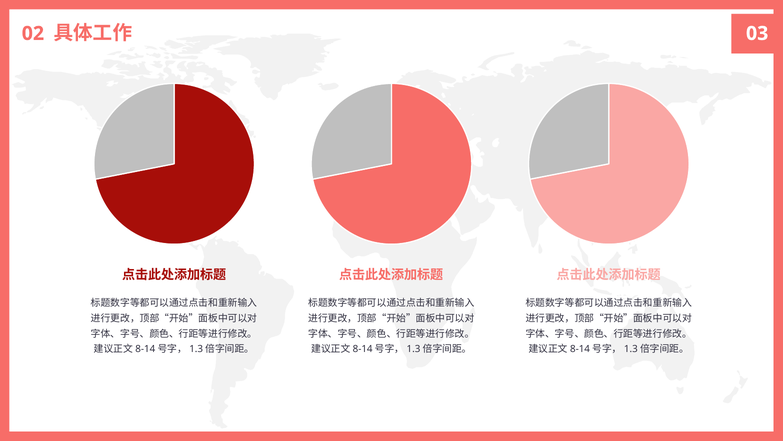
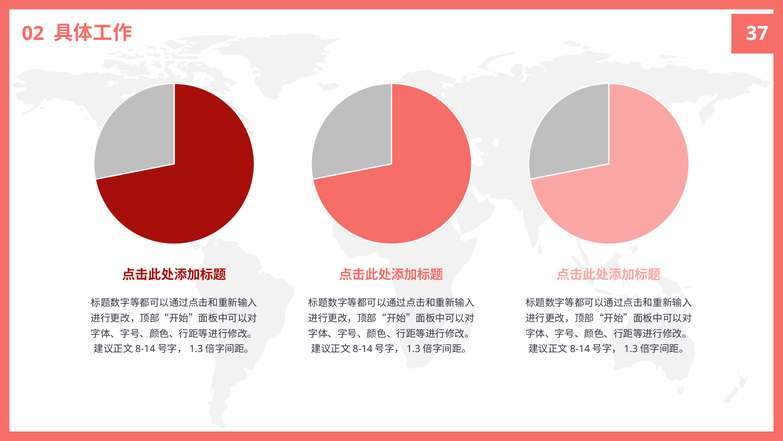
03: 03 -> 37 (757, 33)
